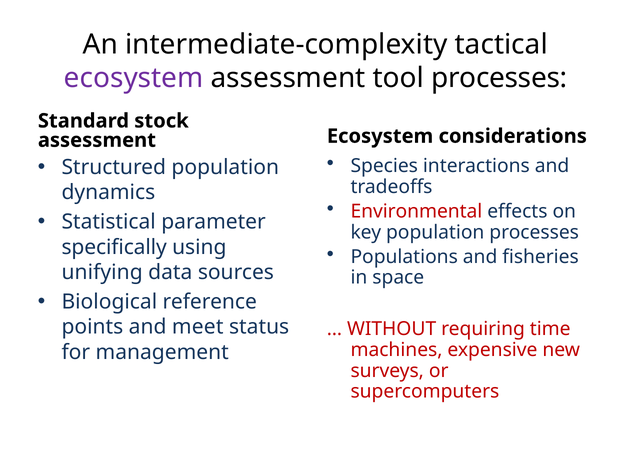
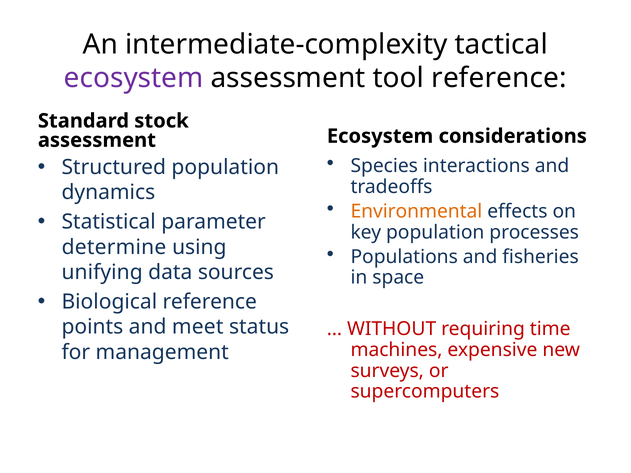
tool processes: processes -> reference (499, 78)
Environmental colour: red -> orange (416, 212)
specifically: specifically -> determine (114, 247)
